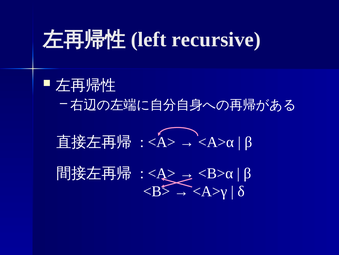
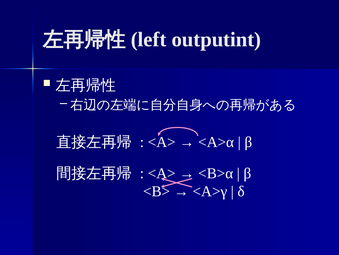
recursive: recursive -> outputint (216, 39)
